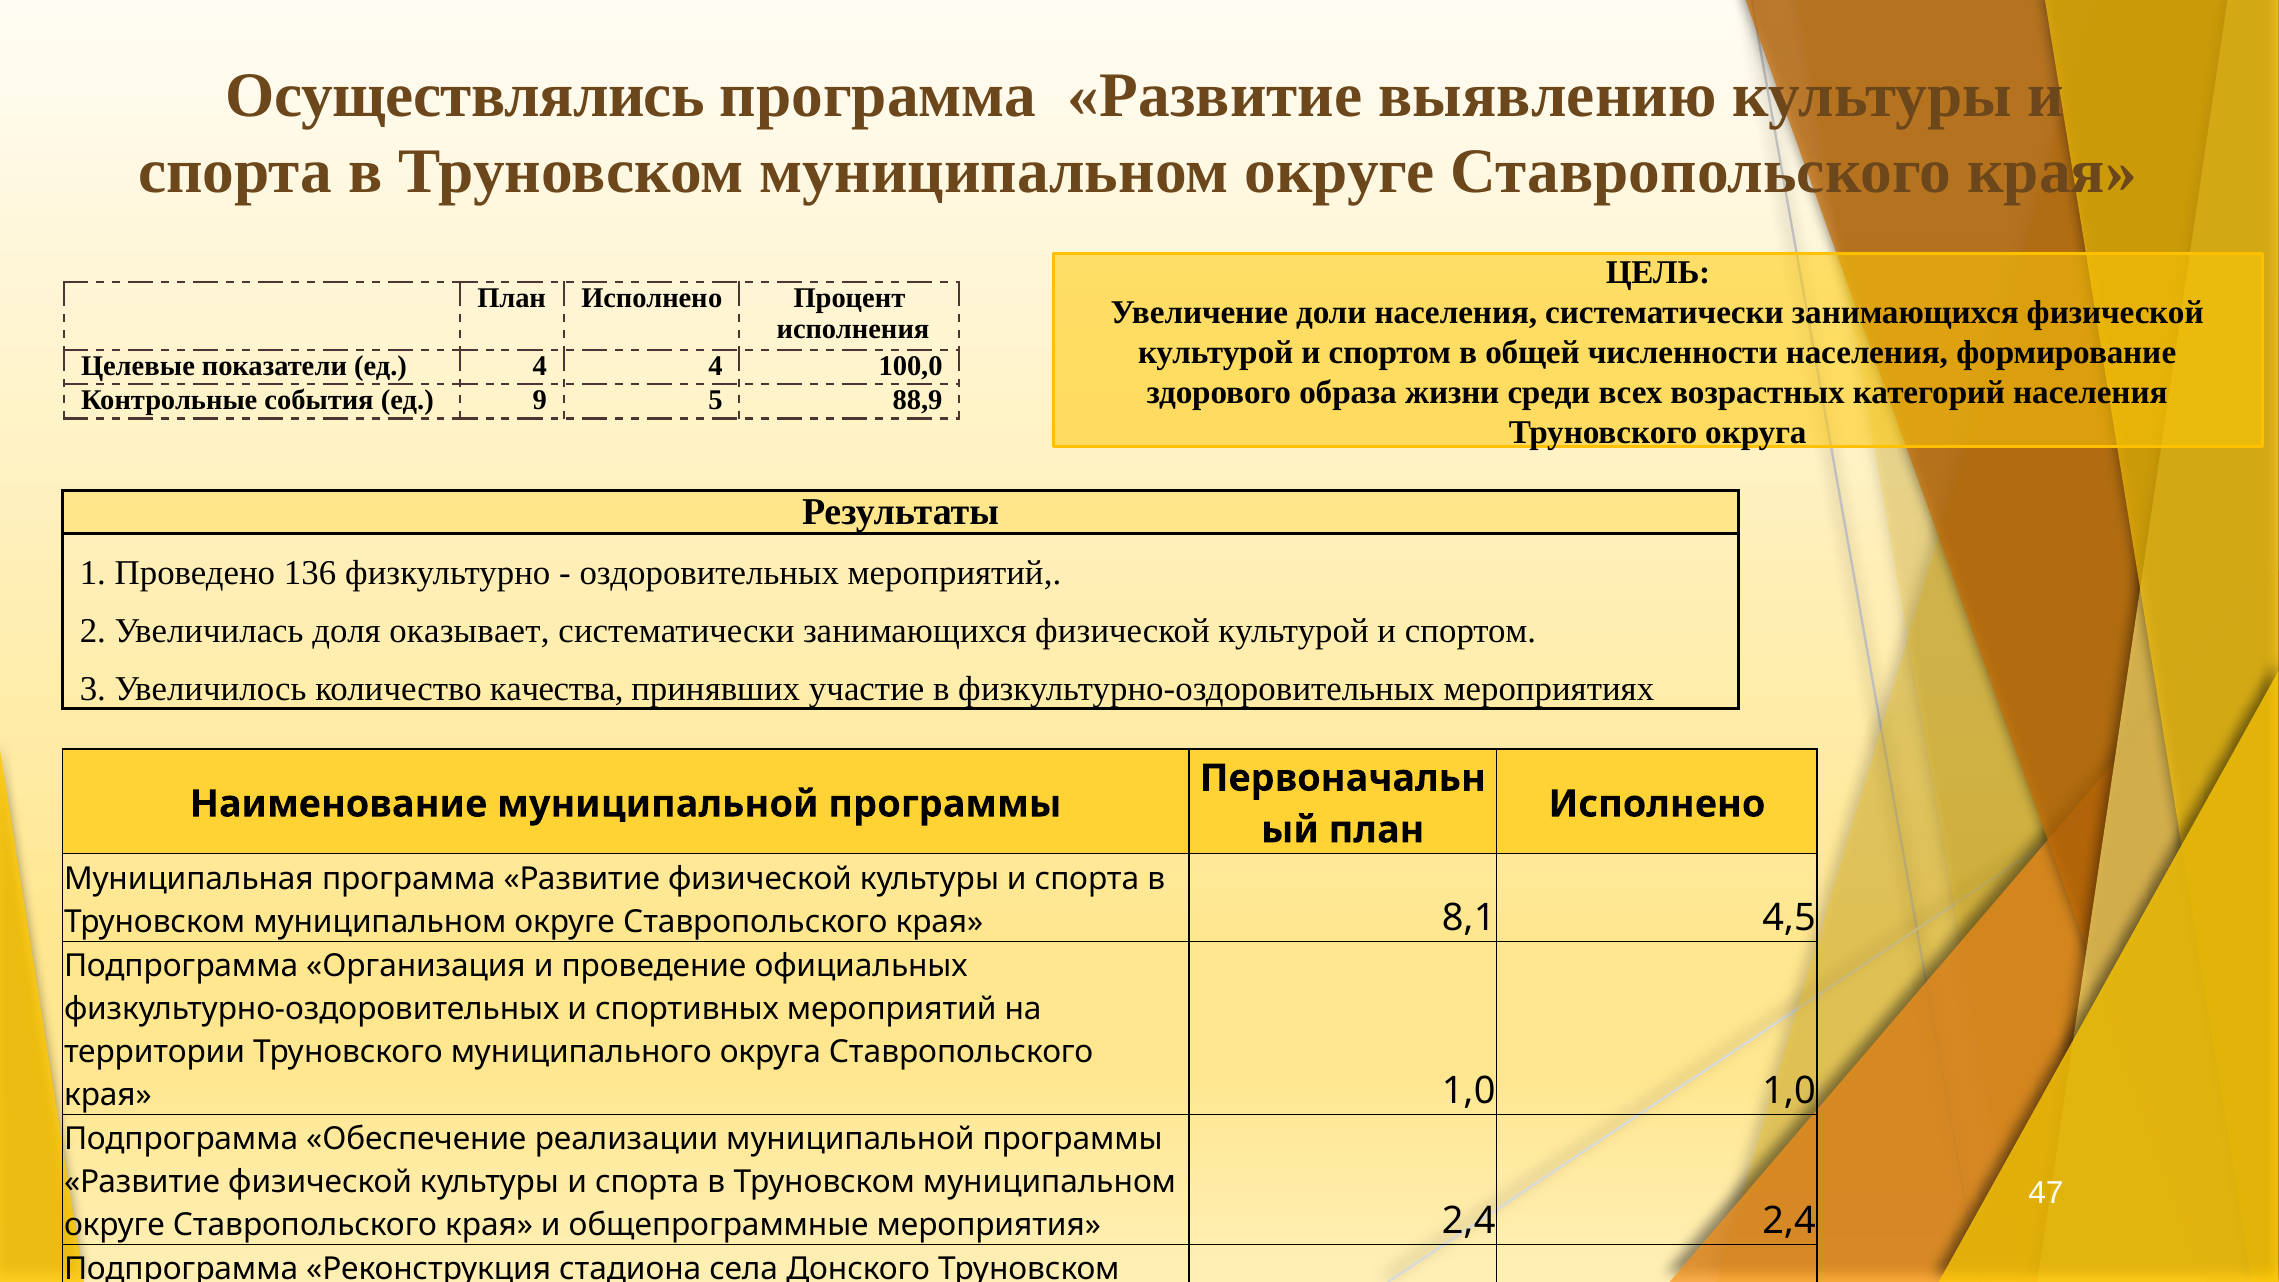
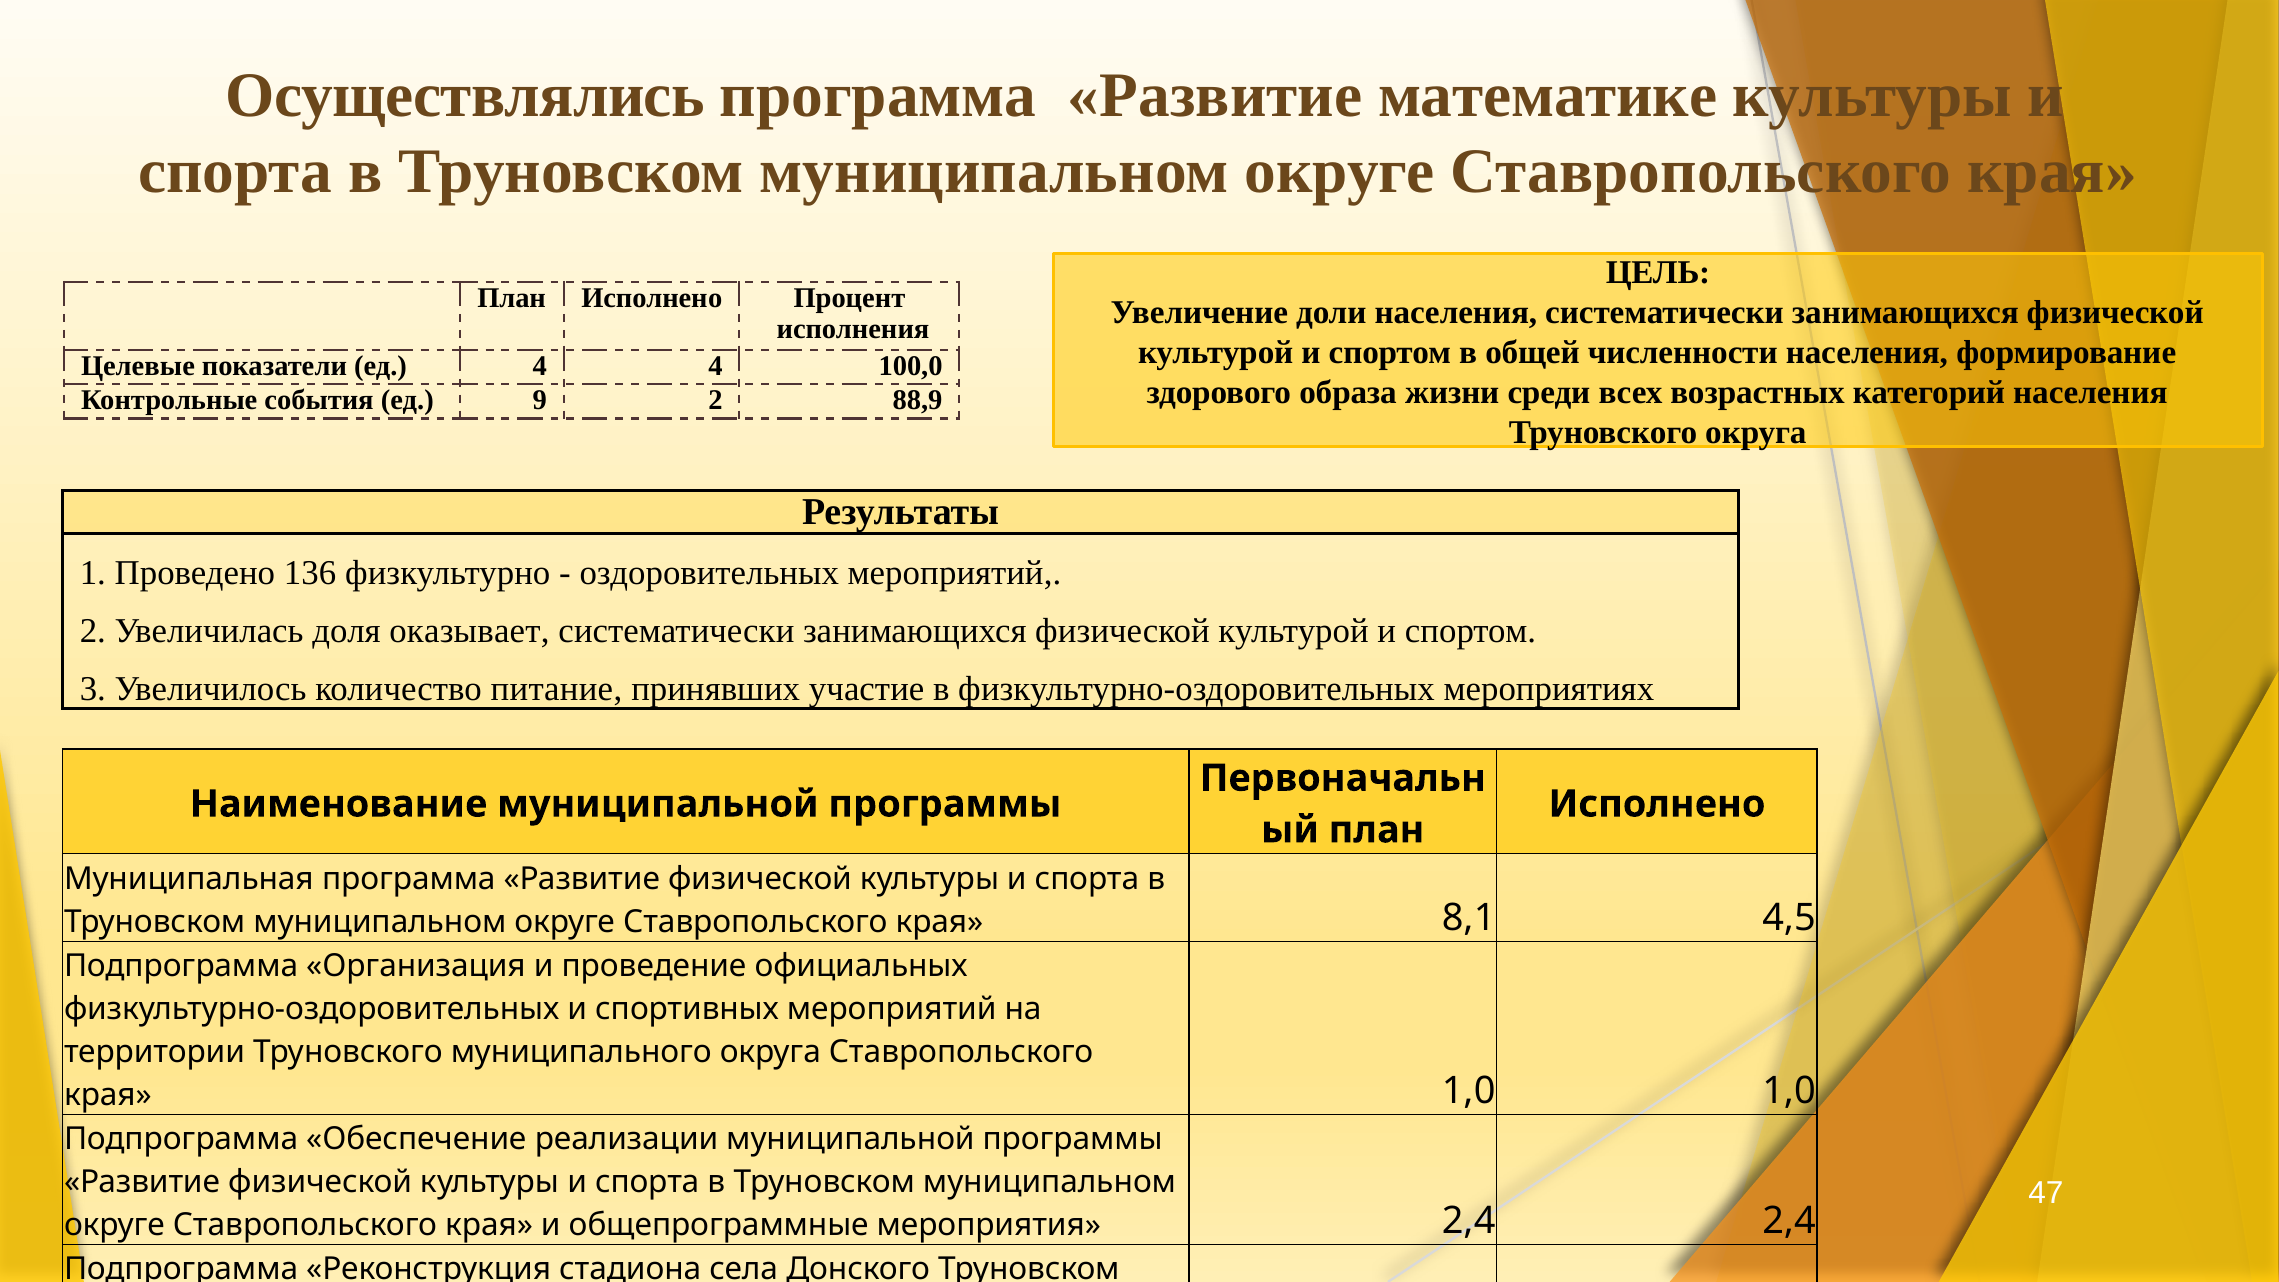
выявлению: выявлению -> математике (1548, 96)
9 5: 5 -> 2 (716, 400)
качества: качества -> питание (556, 689)
